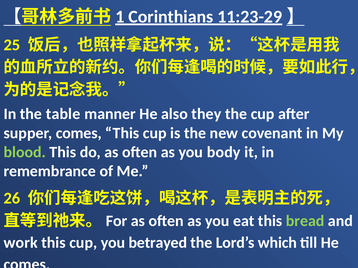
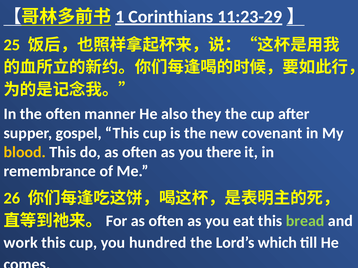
the table: table -> often (63, 114)
supper comes: comes -> gospel (79, 133)
blood colour: light green -> yellow (25, 152)
body: body -> there (224, 152)
betrayed: betrayed -> hundred (158, 243)
